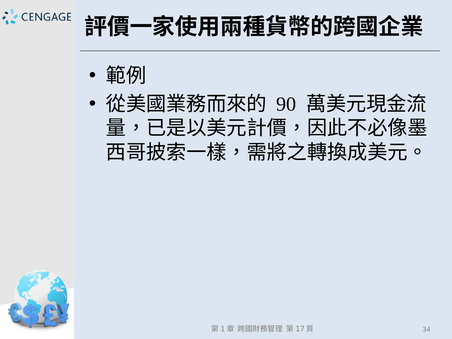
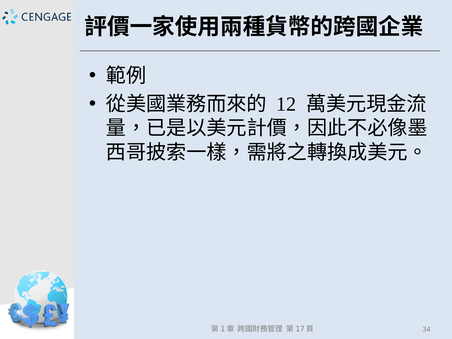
90: 90 -> 12 (286, 104)
